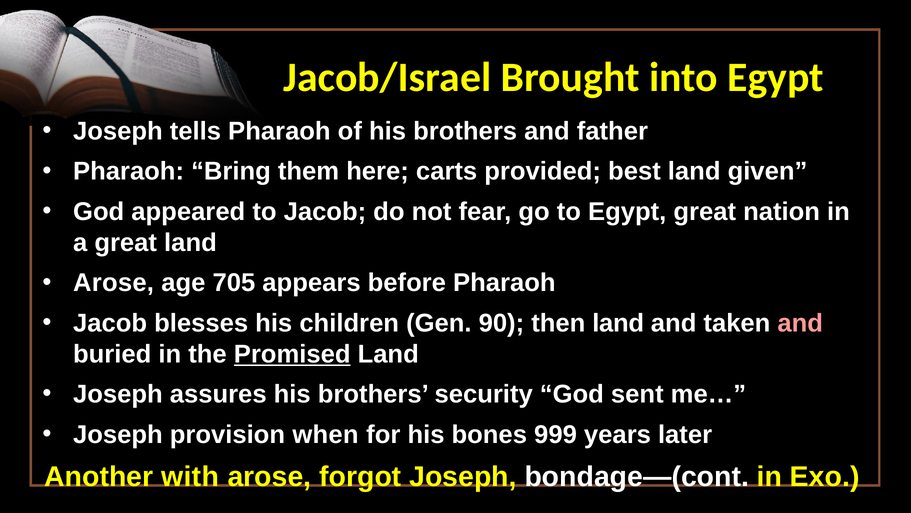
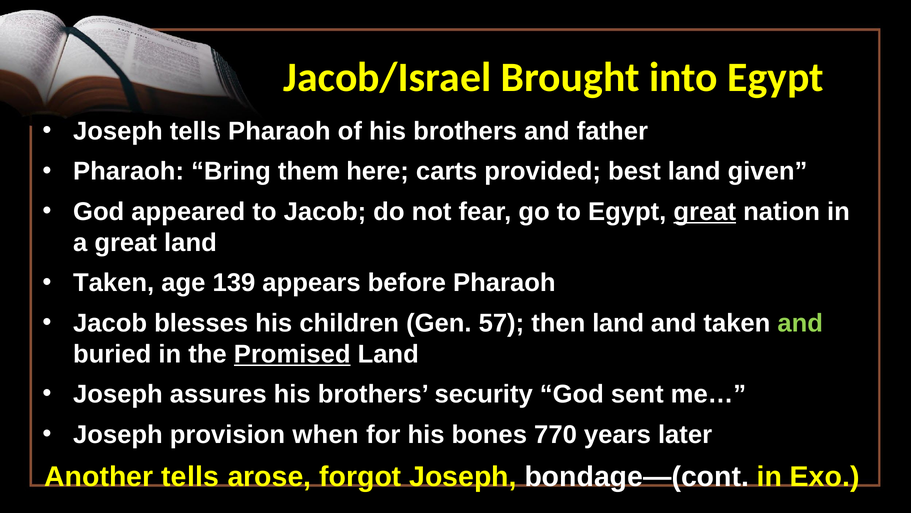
great underline: none -> present (705, 212)
Arose: Arose -> Taken (114, 283)
705: 705 -> 139 (234, 283)
90: 90 -> 57 (501, 323)
and colour: pink -> light green (800, 323)
999: 999 -> 770 (556, 434)
Another with: with -> tells (190, 476)
